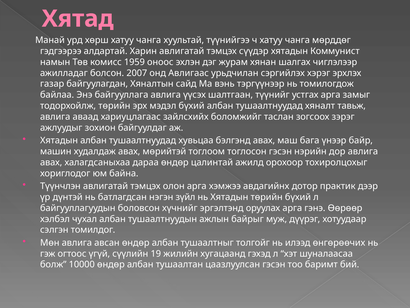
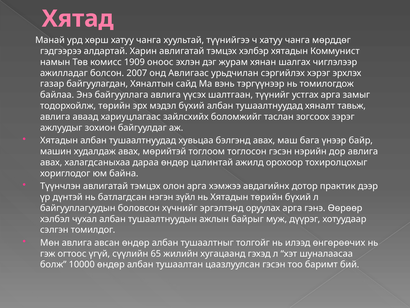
сүүдэр: сүүдэр -> хэлбэр (254, 51)
1959: 1959 -> 1909 (134, 62)
19: 19 -> 65 (156, 253)
